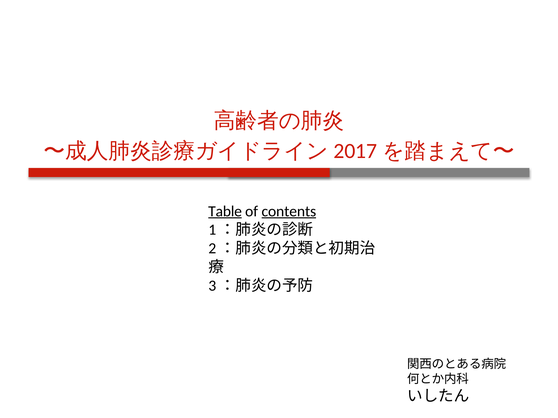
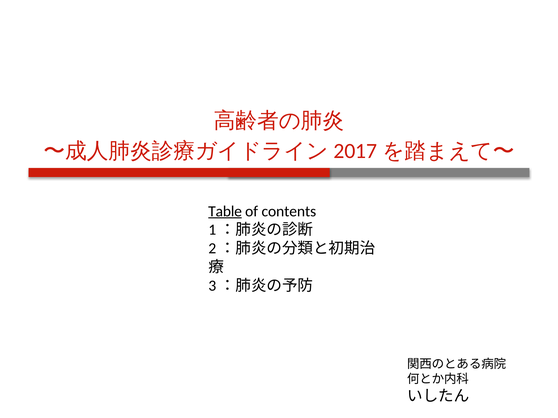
contents underline: present -> none (289, 212)
